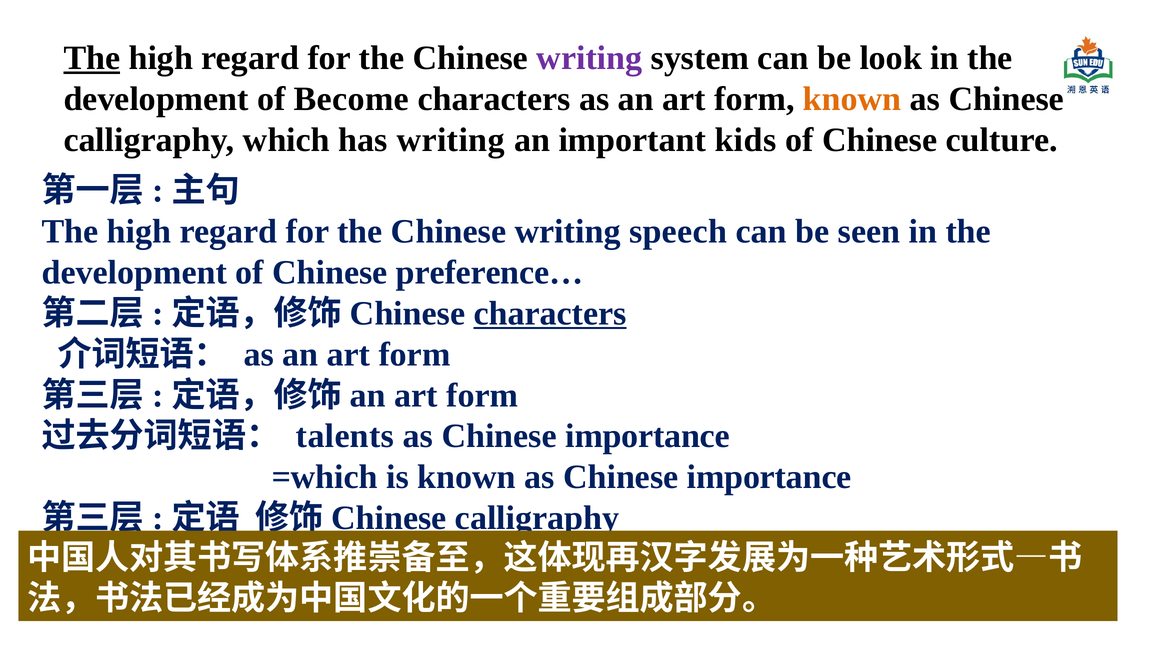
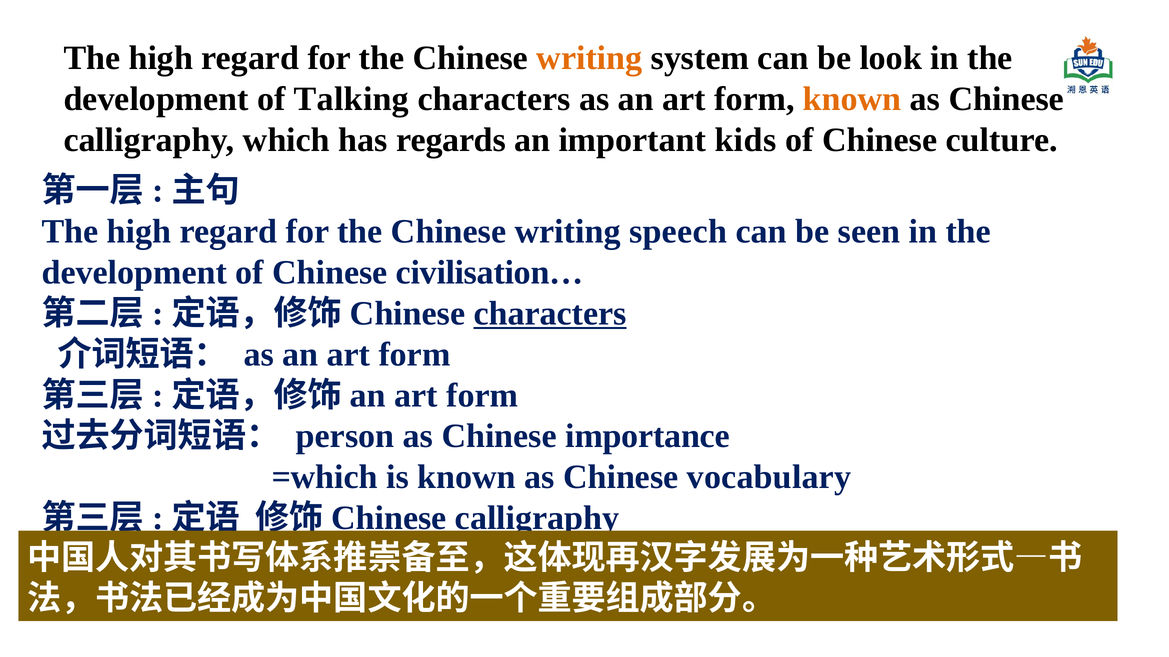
The underline: present -> none (92, 58)
writing colour: purple -> orange (589, 58)
of Become: Become -> Talking (352, 99)
has writing: writing -> regards (451, 140)
preference…: preference… -> civilisation… (490, 273)
talents: talents -> person (345, 437)
known as Chinese importance: importance -> vocabulary (769, 477)
